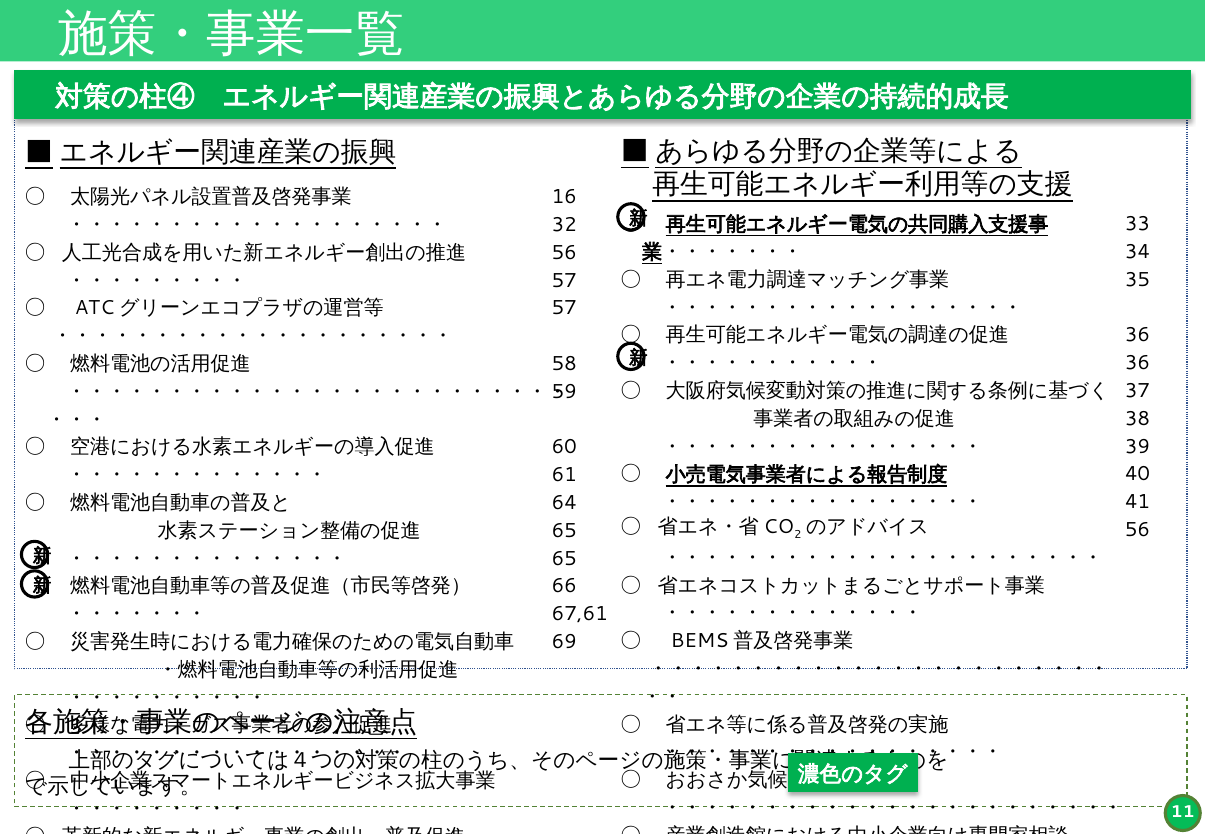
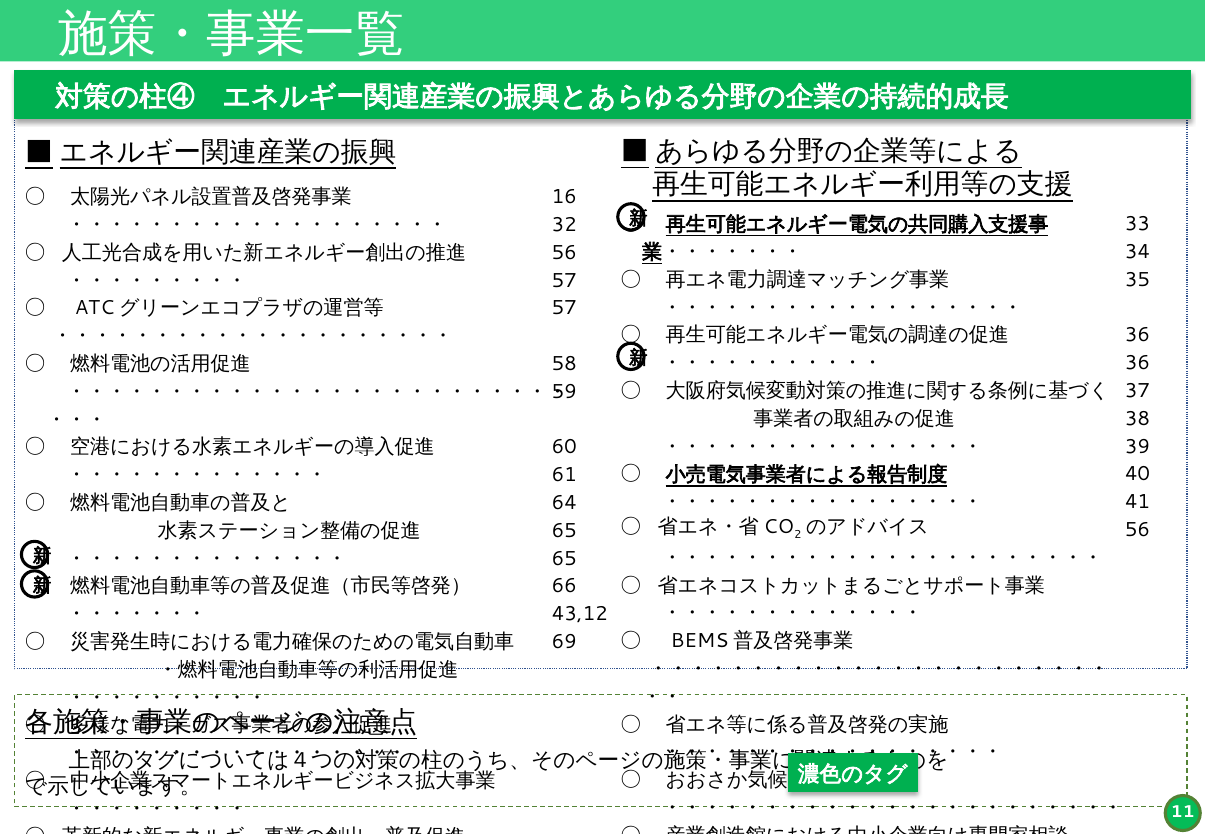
67,61: 67,61 -> 43,12 (580, 614)
